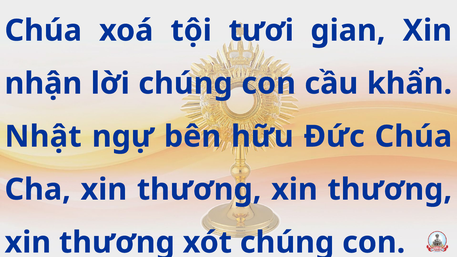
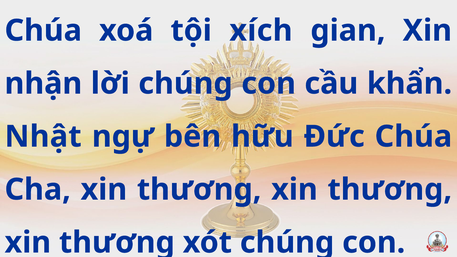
tươi: tươi -> xích (261, 31)
